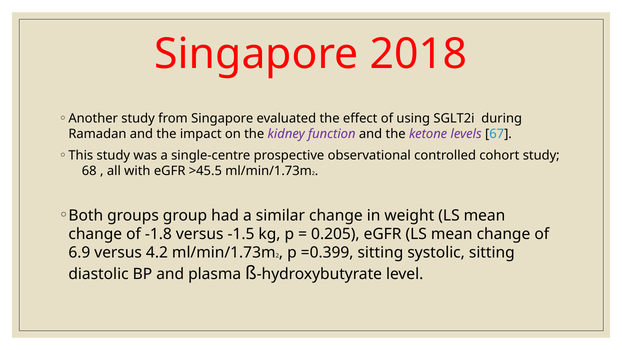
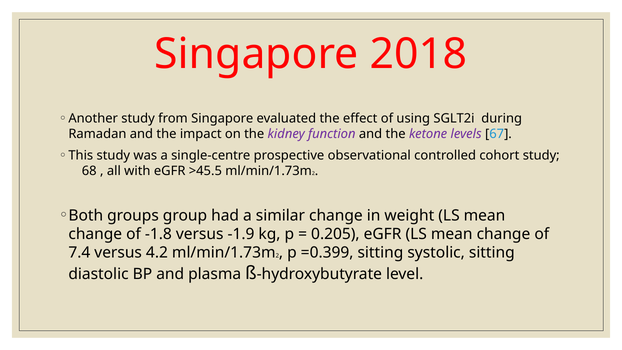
-1.5: -1.5 -> -1.9 (241, 234)
6.9: 6.9 -> 7.4 (79, 253)
